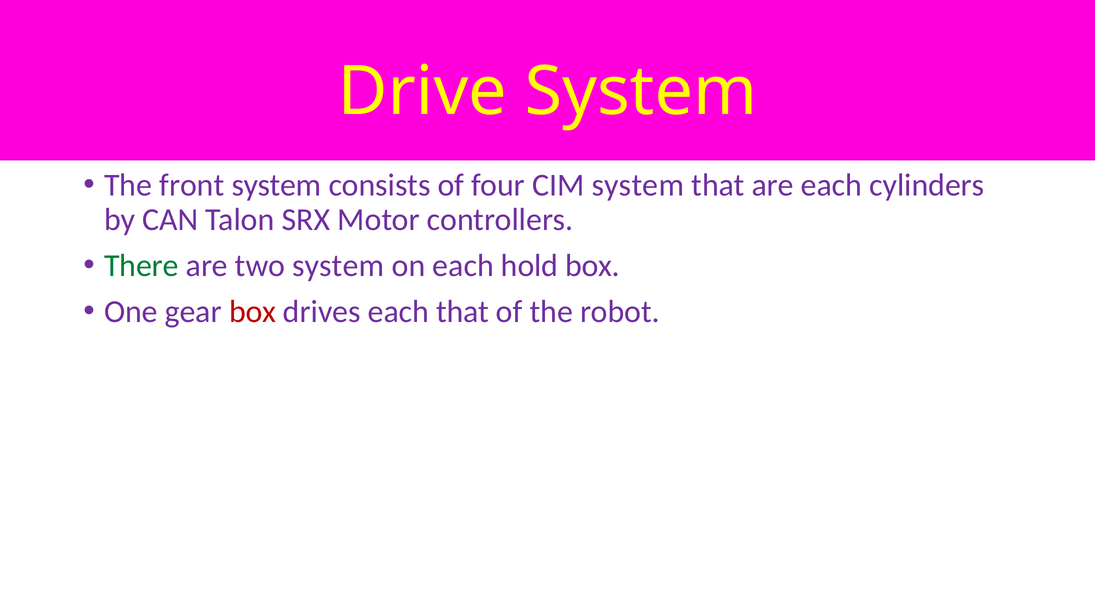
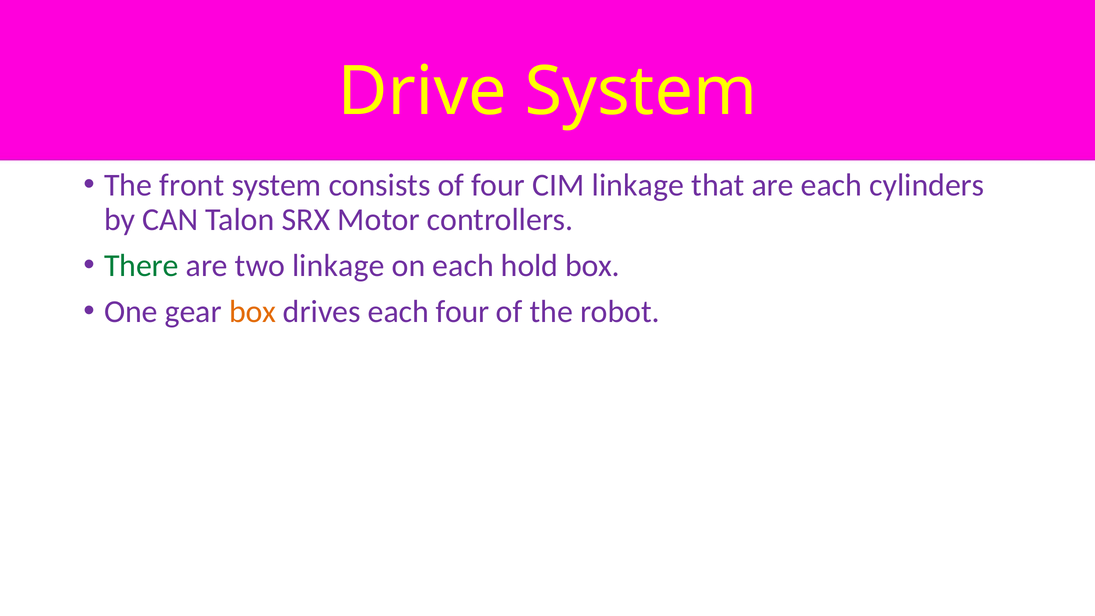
CIM system: system -> linkage (638, 185)
two system: system -> linkage (338, 266)
box colour: red -> orange (253, 311)
each that: that -> four (463, 311)
